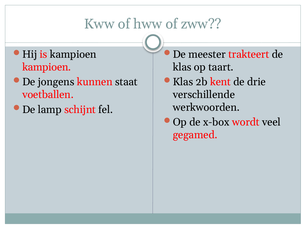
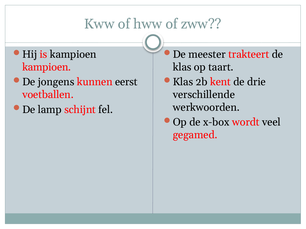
staat: staat -> eerst (126, 82)
